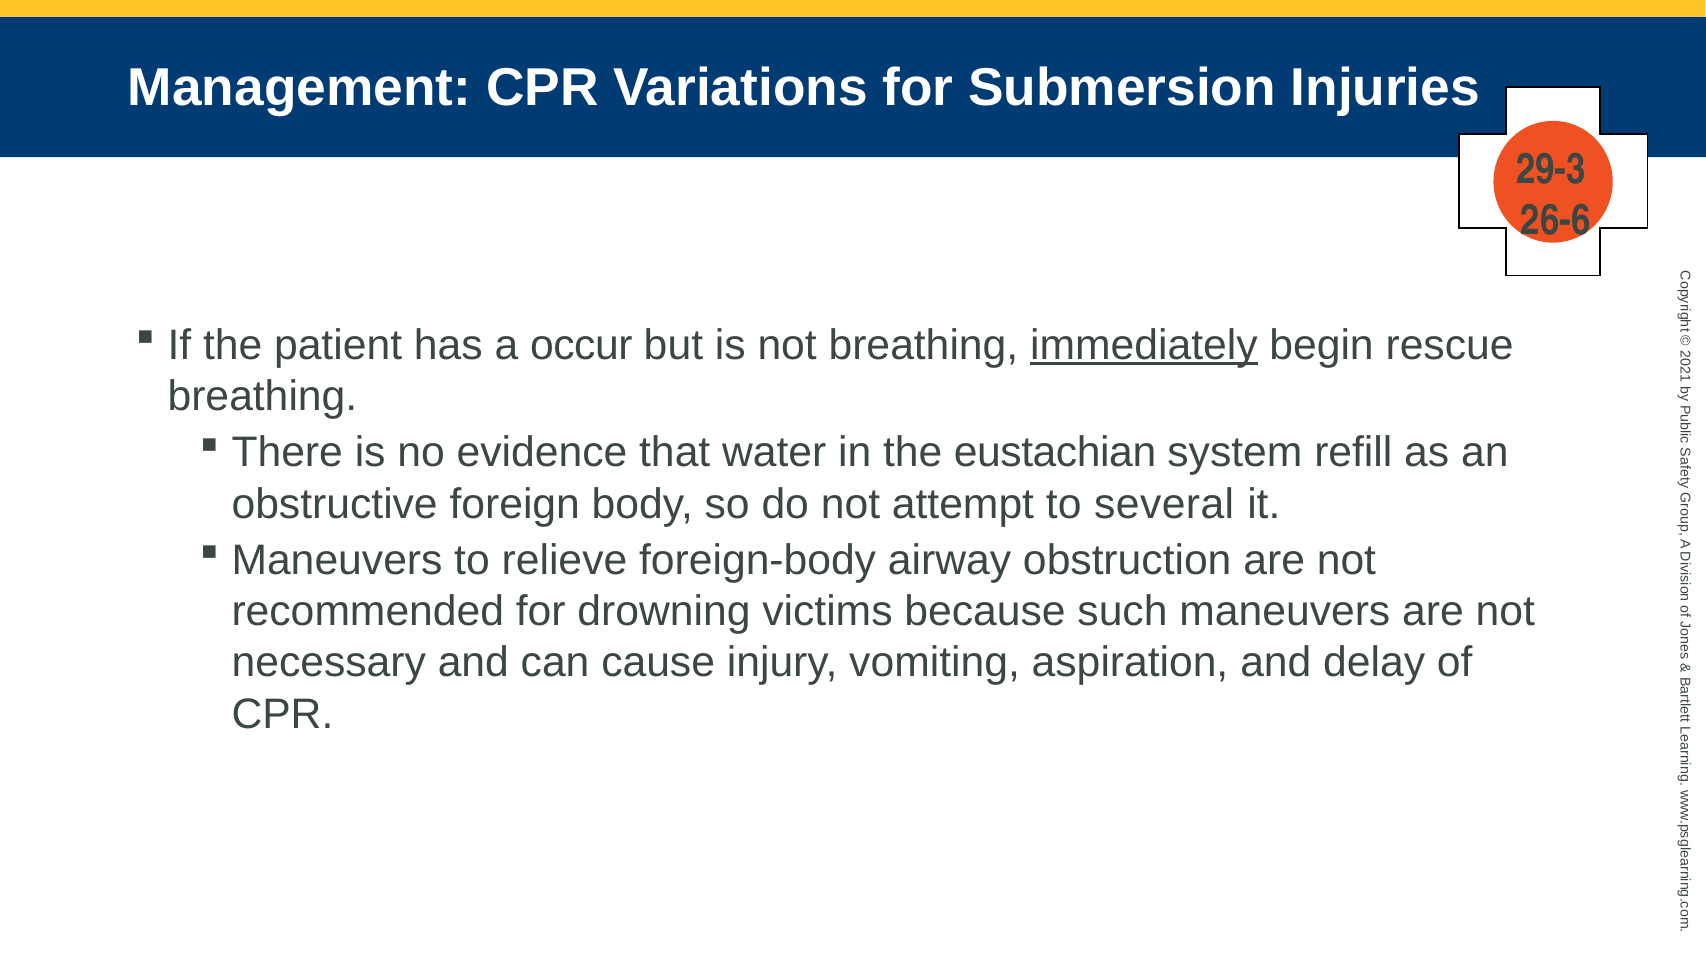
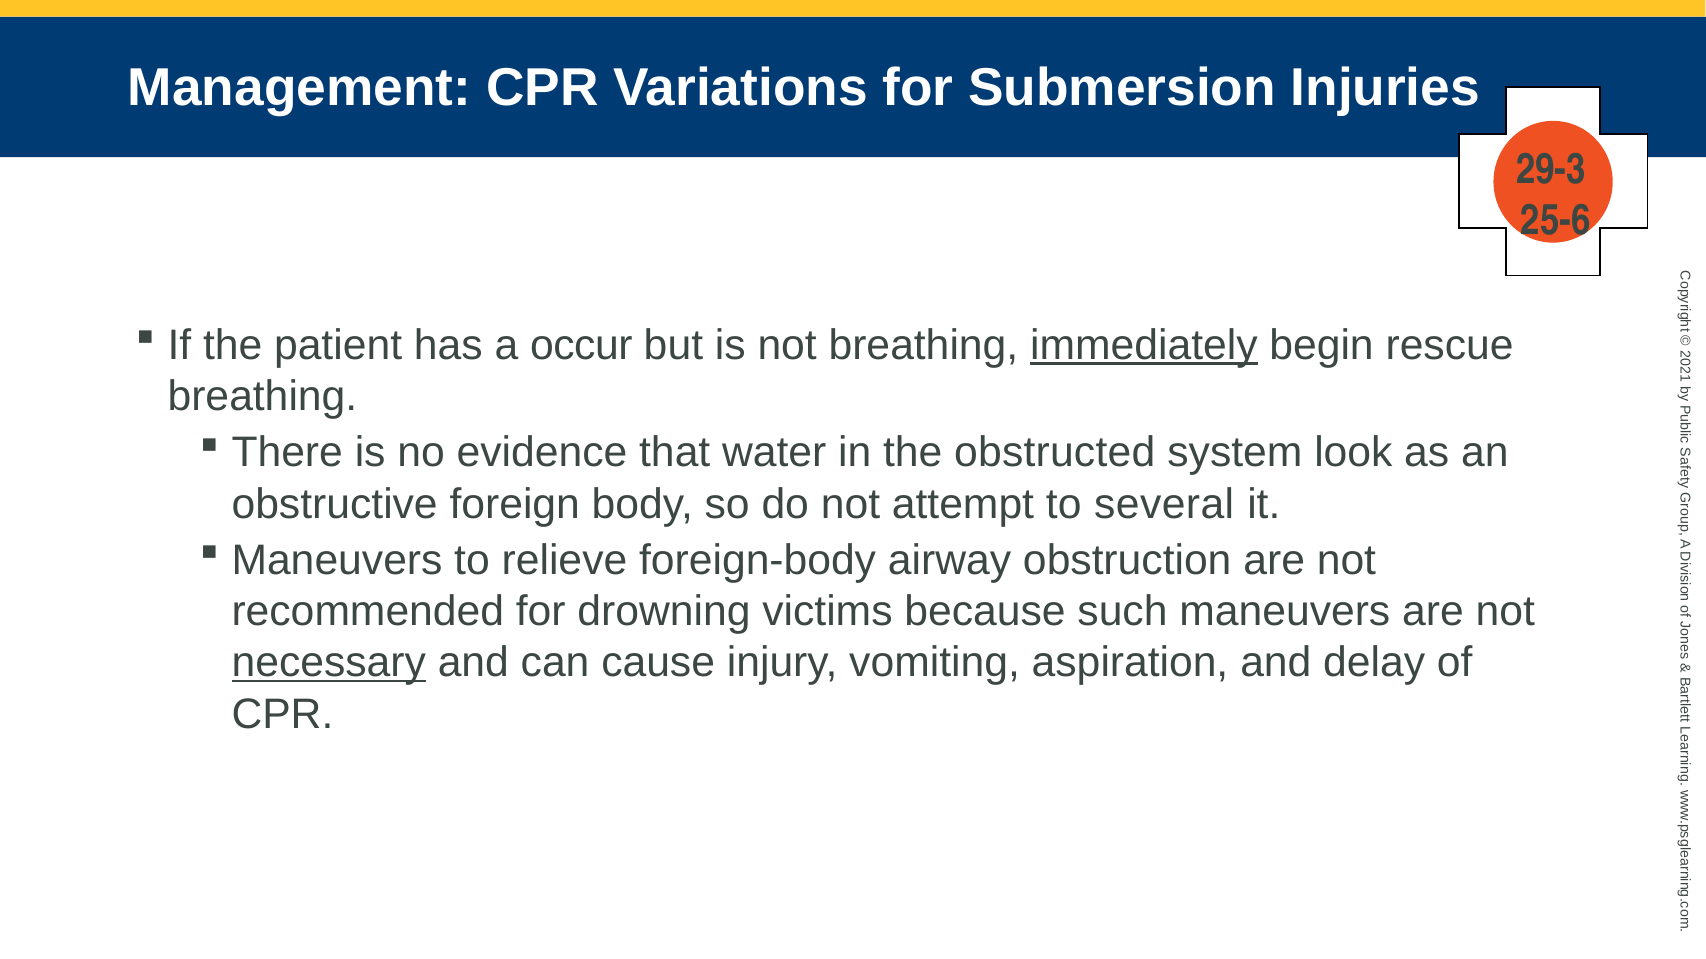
26-6: 26-6 -> 25-6 (1556, 220)
eustachian: eustachian -> obstructed (1055, 453)
refill: refill -> look (1353, 453)
necessary underline: none -> present (329, 663)
